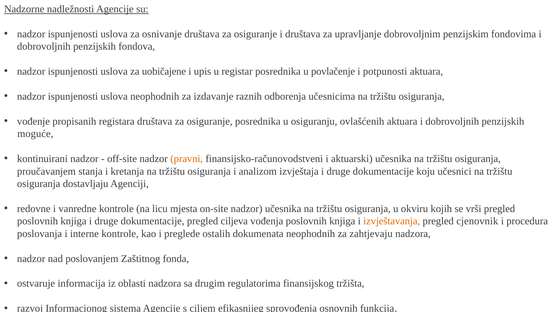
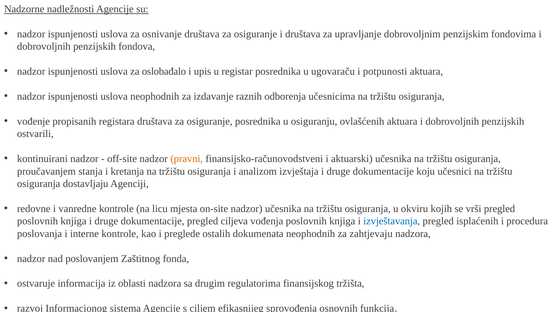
uobičajene: uobičajene -> oslobađalo (164, 71)
povlačenje: povlačenje -> ugovaraču (333, 71)
moguće: moguće -> ostvarili (35, 134)
izvještavanja colour: orange -> blue (392, 221)
cjenovnik: cjenovnik -> isplaćenih (477, 221)
